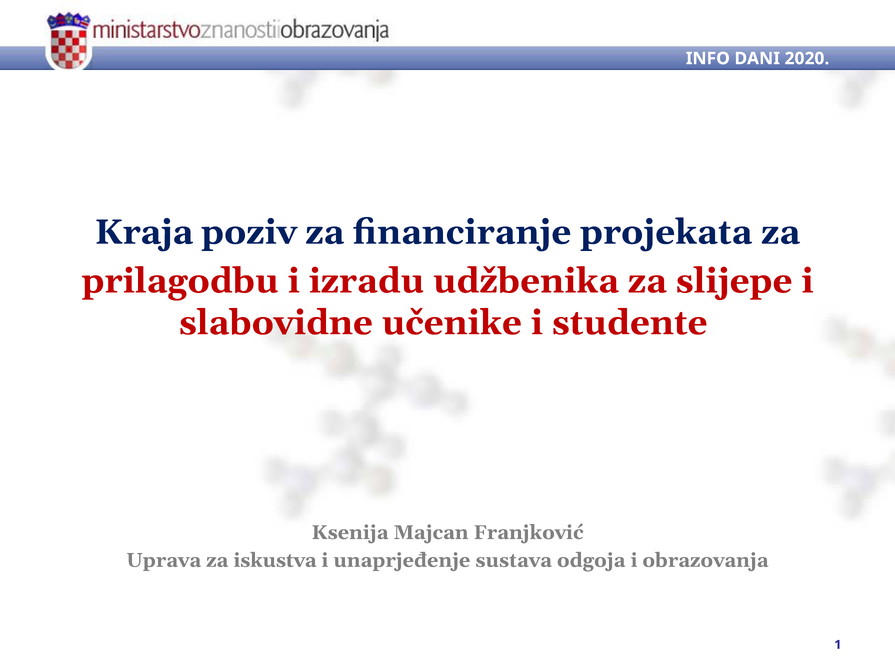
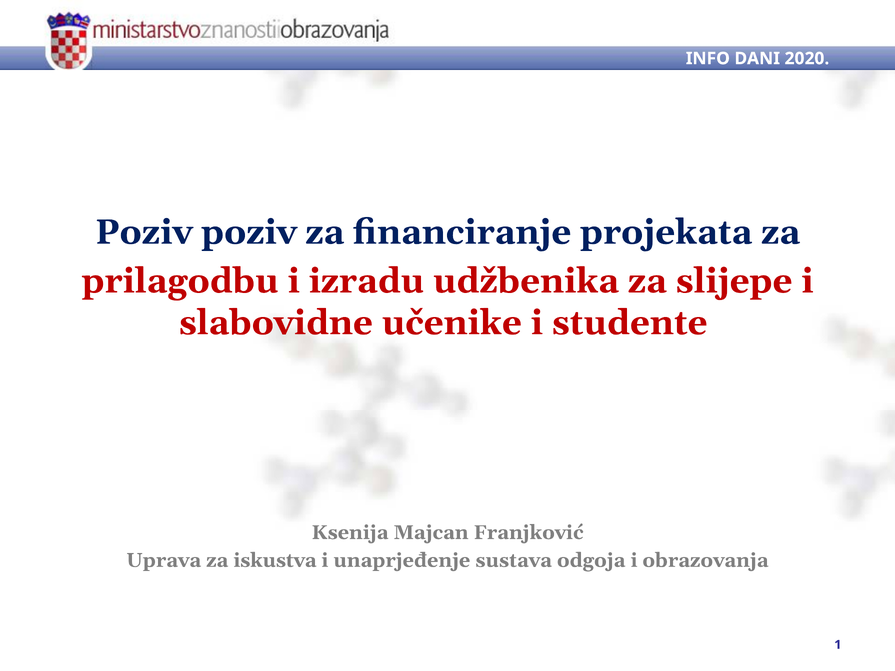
Kraja: Kraja -> Poziv (144, 232)
